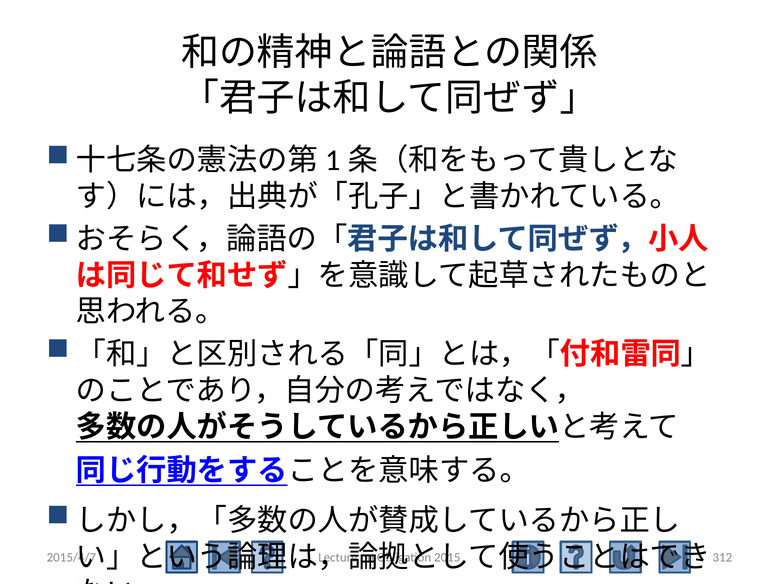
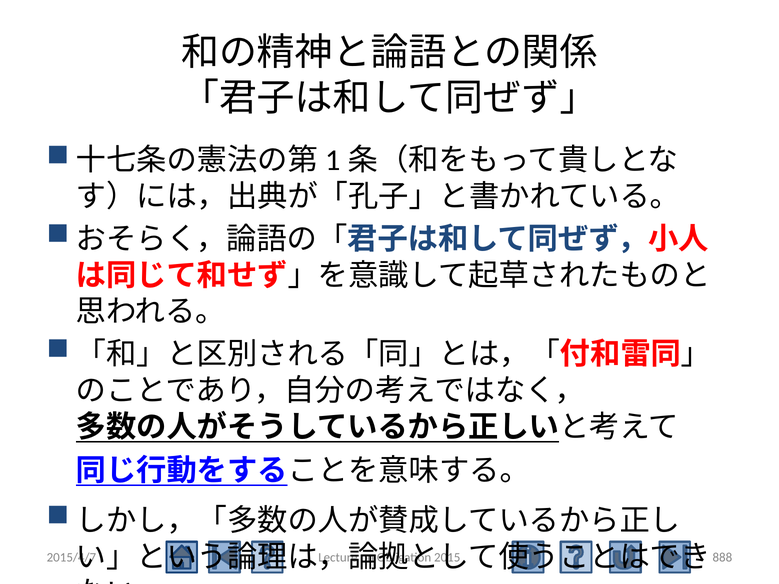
312: 312 -> 888 (722, 558)
